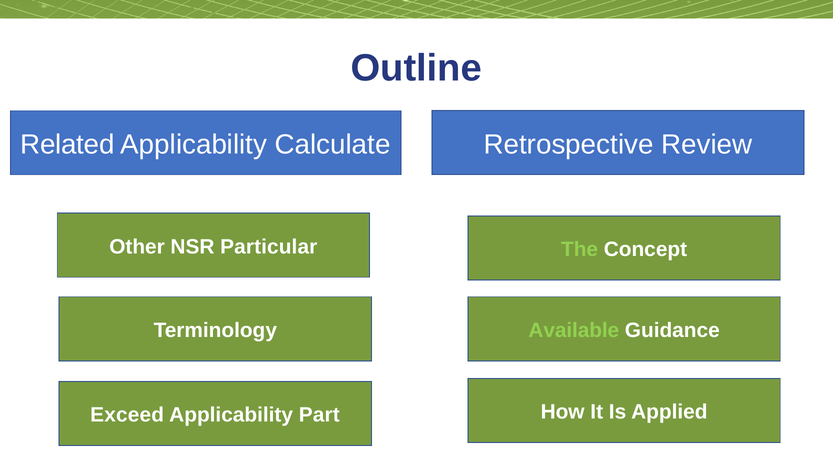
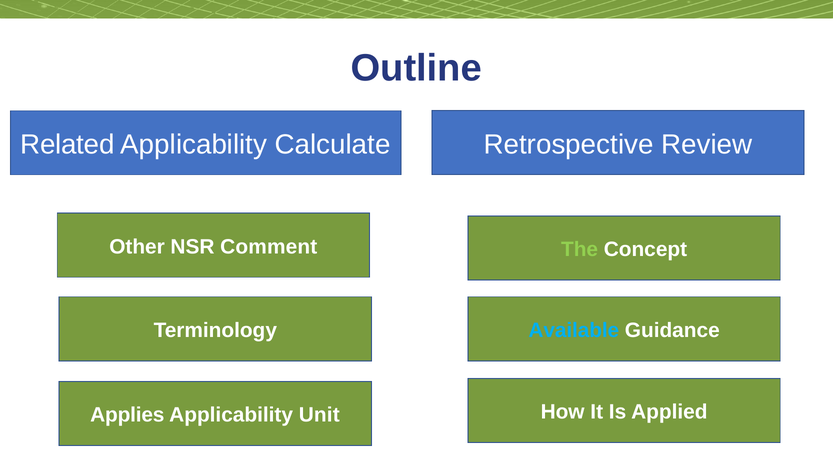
Particular: Particular -> Comment (269, 247)
Available colour: light green -> light blue (574, 331)
Exceed: Exceed -> Applies (127, 415)
Part: Part -> Unit (319, 415)
